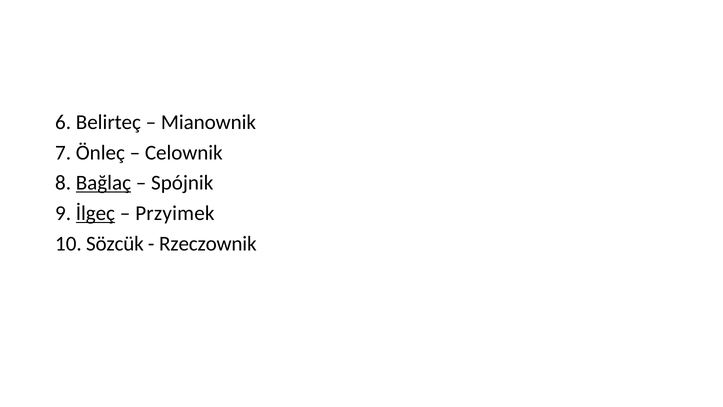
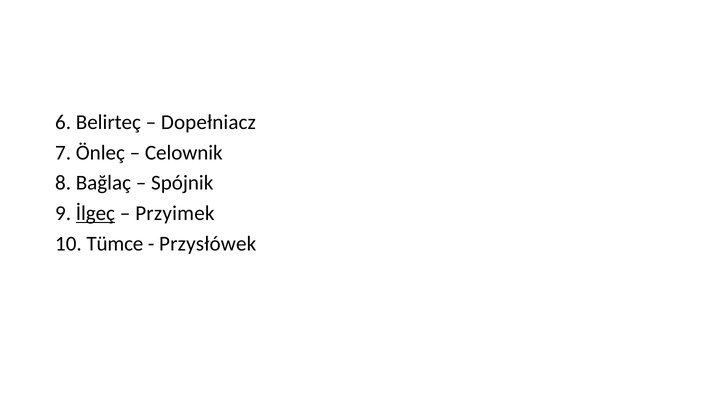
Mianownik: Mianownik -> Dopełniacz (208, 122)
Bağlaç underline: present -> none (103, 183)
Sözcük: Sözcük -> Tümce (115, 243)
Rzeczownik: Rzeczownik -> Przysłówek (208, 243)
